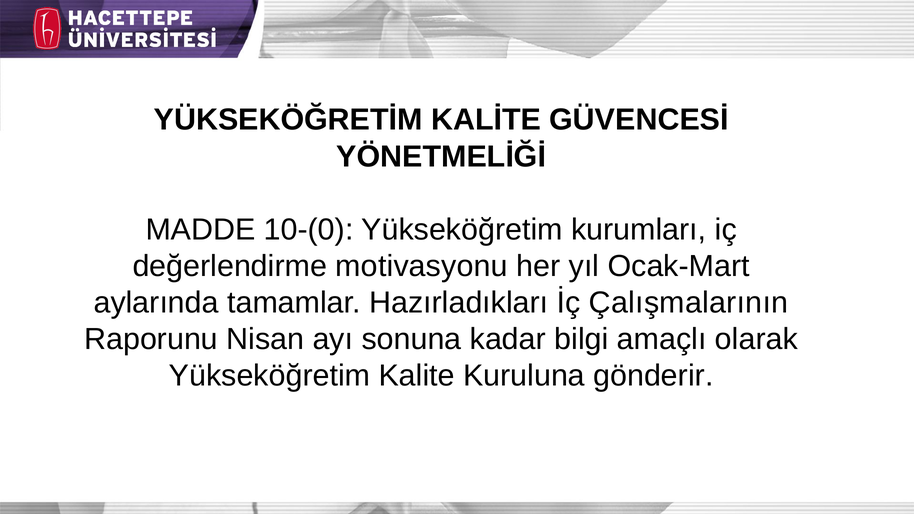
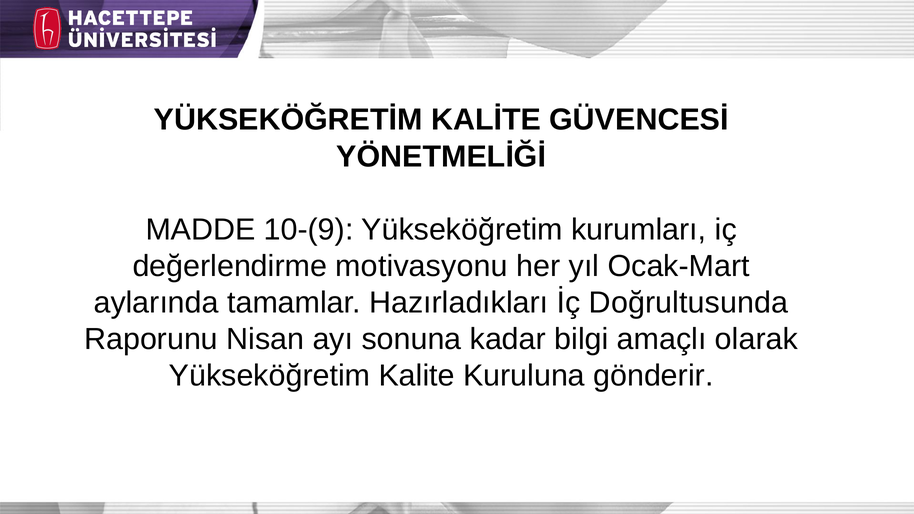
10-(0: 10-(0 -> 10-(9 (309, 230)
Çalışmalarının: Çalışmalarının -> Doğrultusunda (689, 303)
